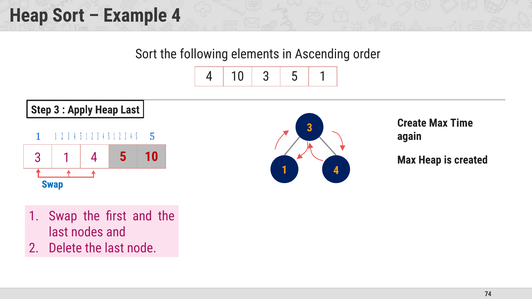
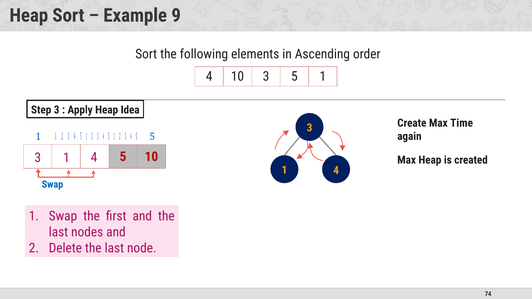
Example 4: 4 -> 9 (176, 15)
Heap Last: Last -> Idea (130, 110)
